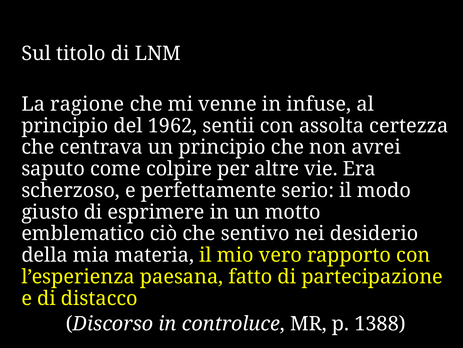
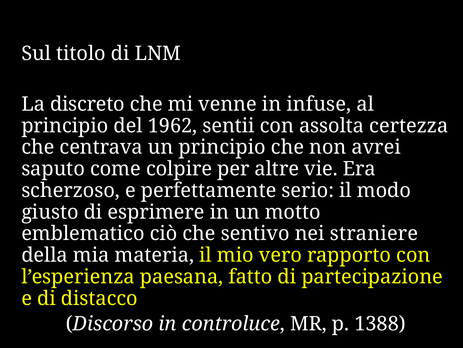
ragione: ragione -> discreto (87, 104)
desiderio: desiderio -> straniere (374, 233)
